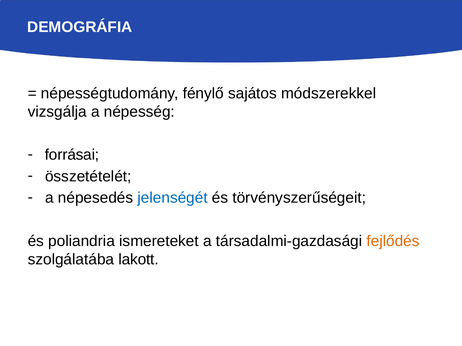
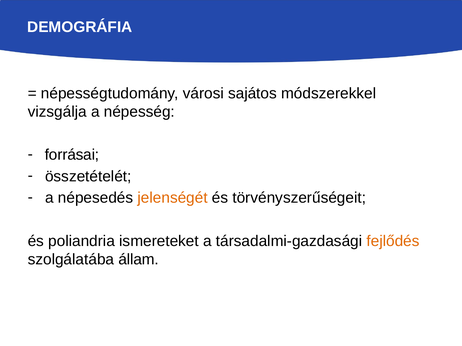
fénylő: fénylő -> városi (203, 93)
jelenségét colour: blue -> orange (173, 198)
lakott: lakott -> állam (139, 260)
